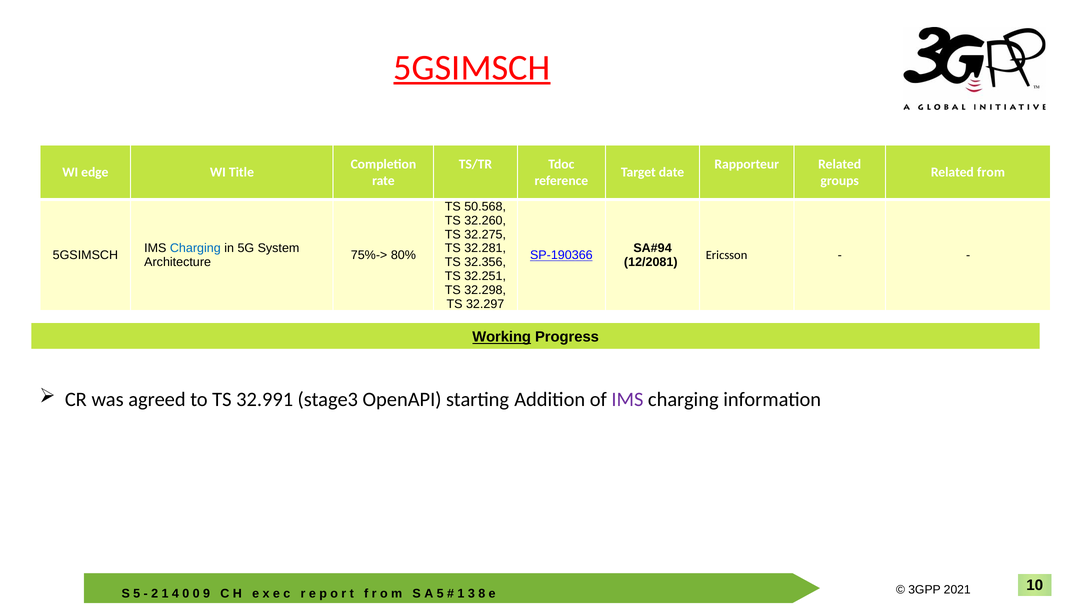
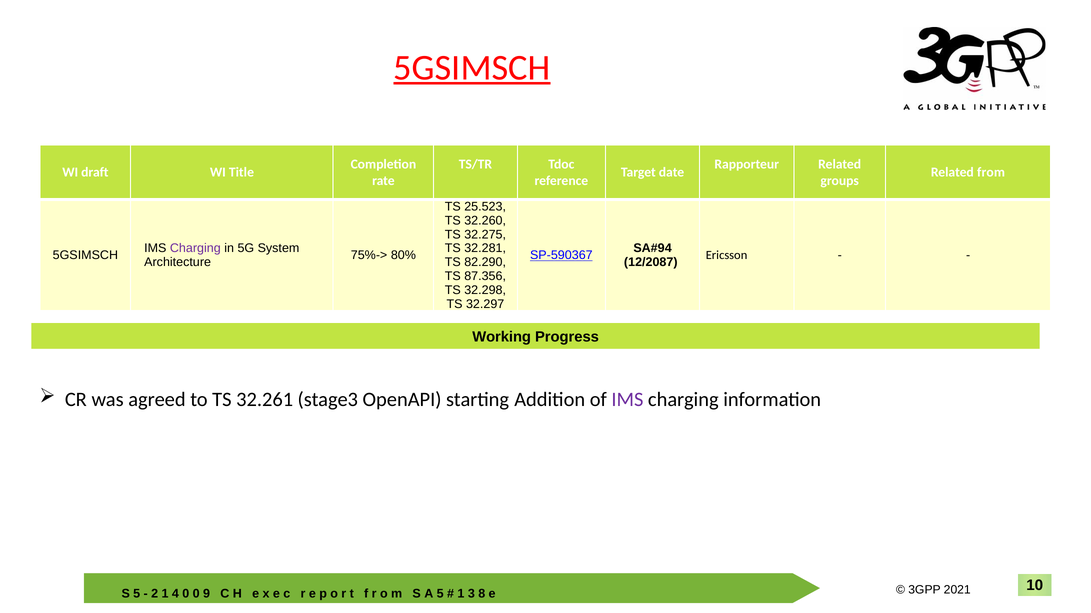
edge: edge -> draft (95, 173)
50.568: 50.568 -> 25.523 (485, 207)
Charging colour: blue -> purple (195, 249)
SP-190366: SP-190366 -> SP-590367 (561, 256)
32.356: 32.356 -> 82.290 (485, 262)
12/2081: 12/2081 -> 12/2087 (651, 262)
32.251: 32.251 -> 87.356 (485, 276)
Working underline: present -> none (502, 337)
32.991: 32.991 -> 32.261 (265, 400)
